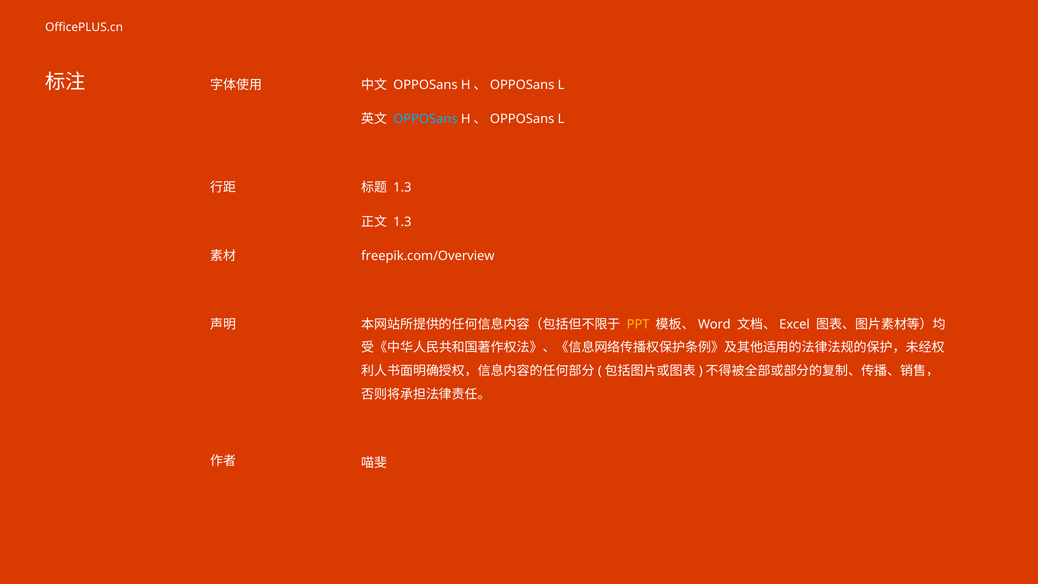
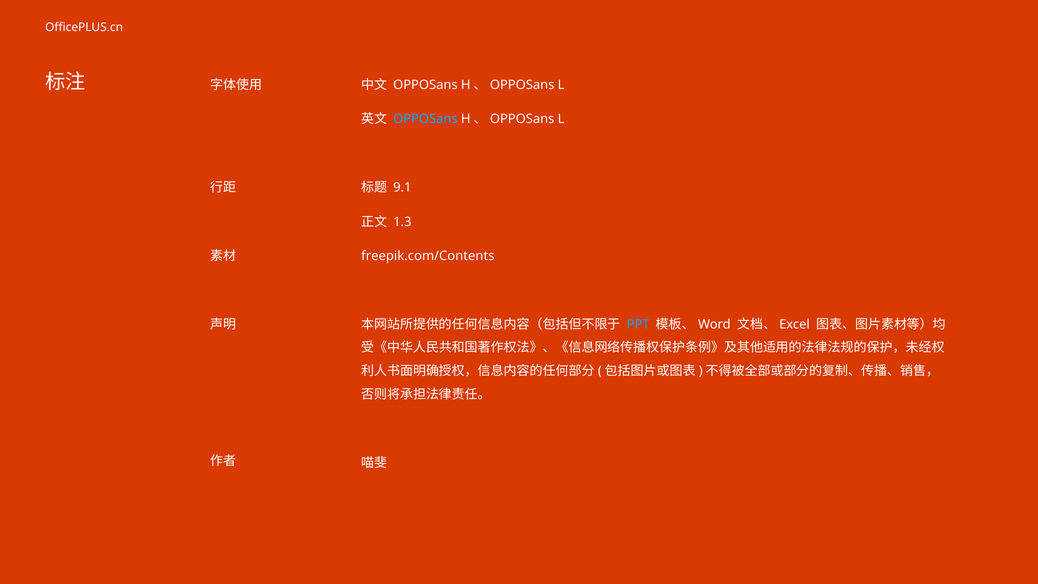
1.3: 1.3 -> 9.1 (402, 188)
freepik.com/Overview: freepik.com/Overview -> freepik.com/Contents (428, 256)
PPT colour: yellow -> light blue (638, 324)
